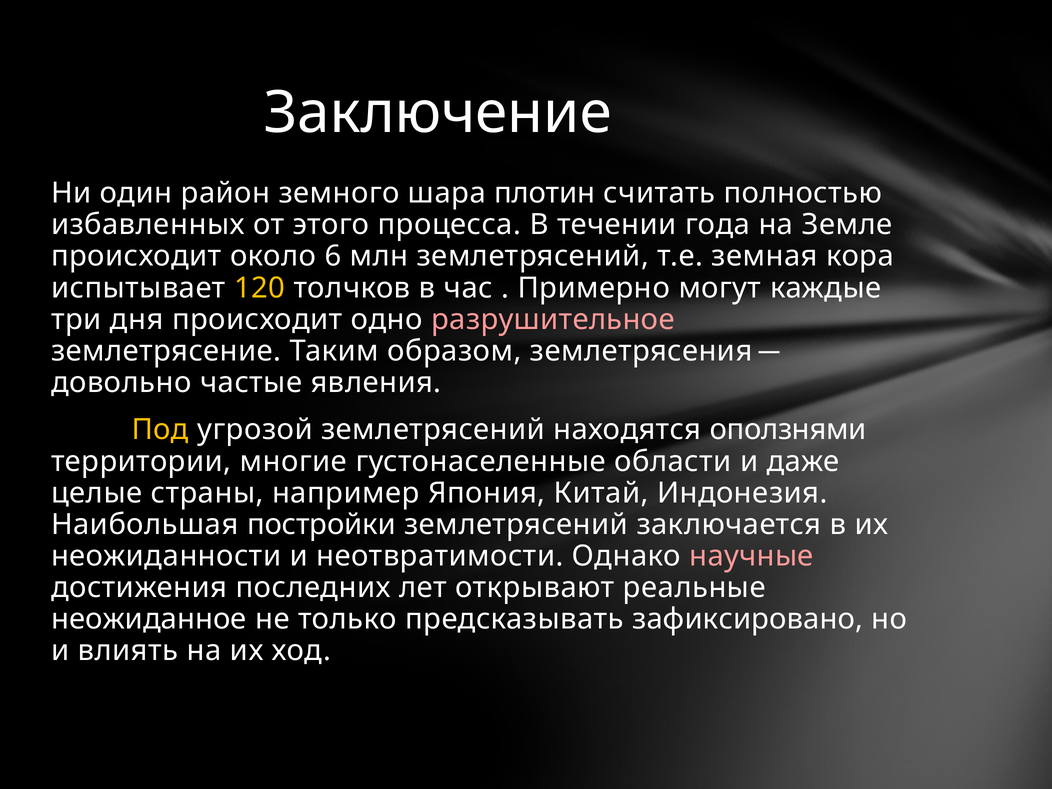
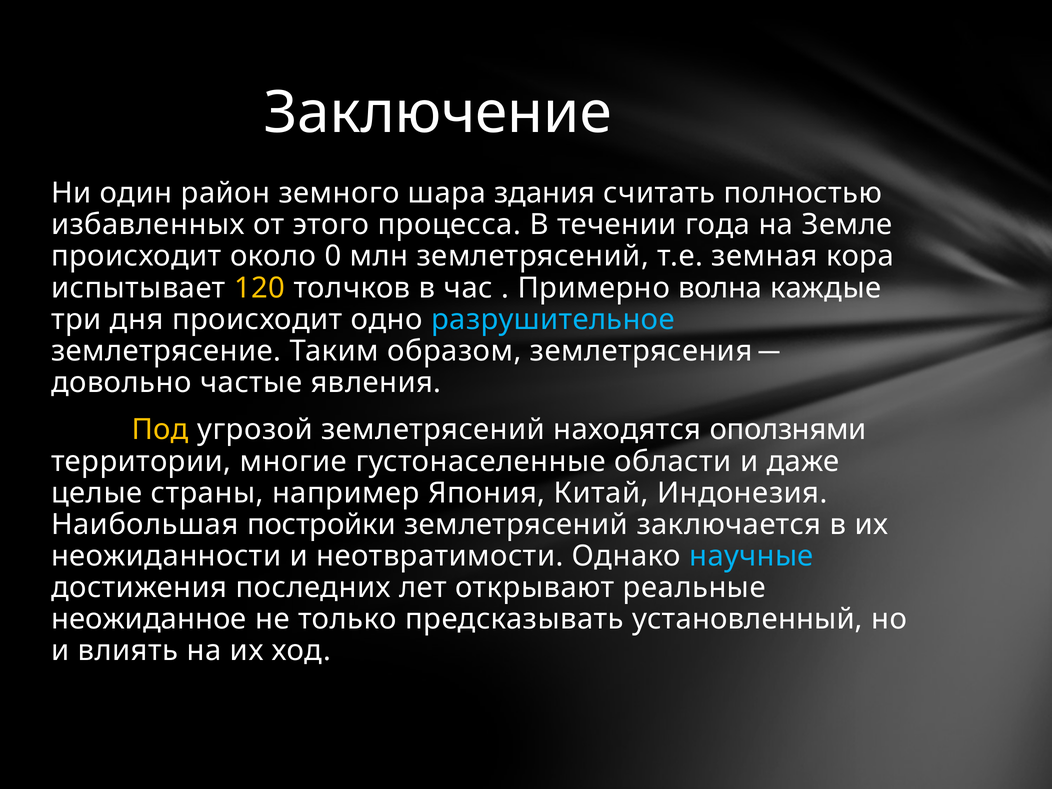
плотин: плотин -> здания (545, 193)
6: 6 -> 0 (333, 256)
могут: могут -> волна (720, 288)
разрушительное colour: pink -> light blue (553, 319)
научные colour: pink -> light blue (751, 556)
зафиксировано: зафиксировано -> установленный (748, 619)
